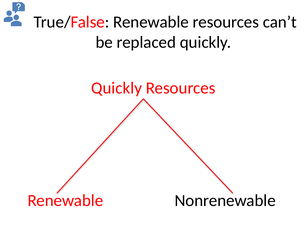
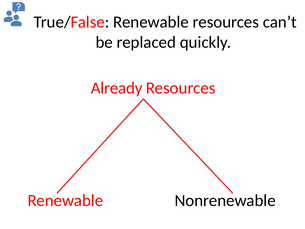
Quickly: Quickly -> Already (117, 88)
